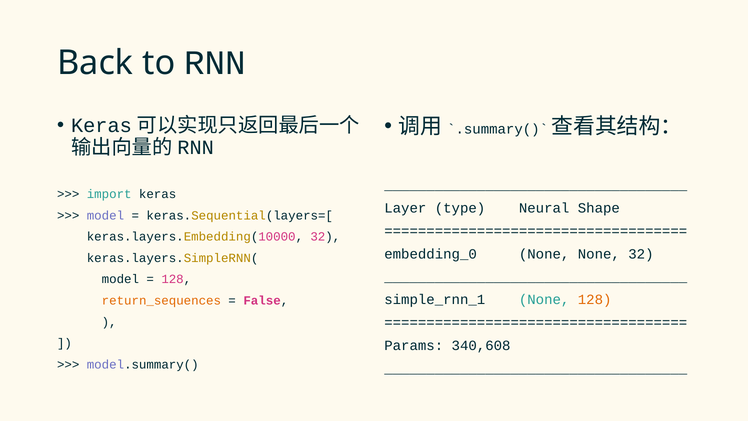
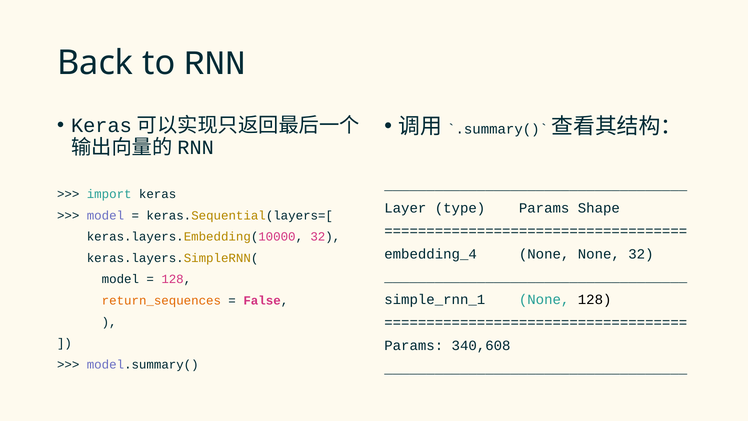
type Neural: Neural -> Params (544, 208)
embedding_0: embedding_0 -> embedding_4 (431, 254)
128 colour: orange -> black (595, 300)
